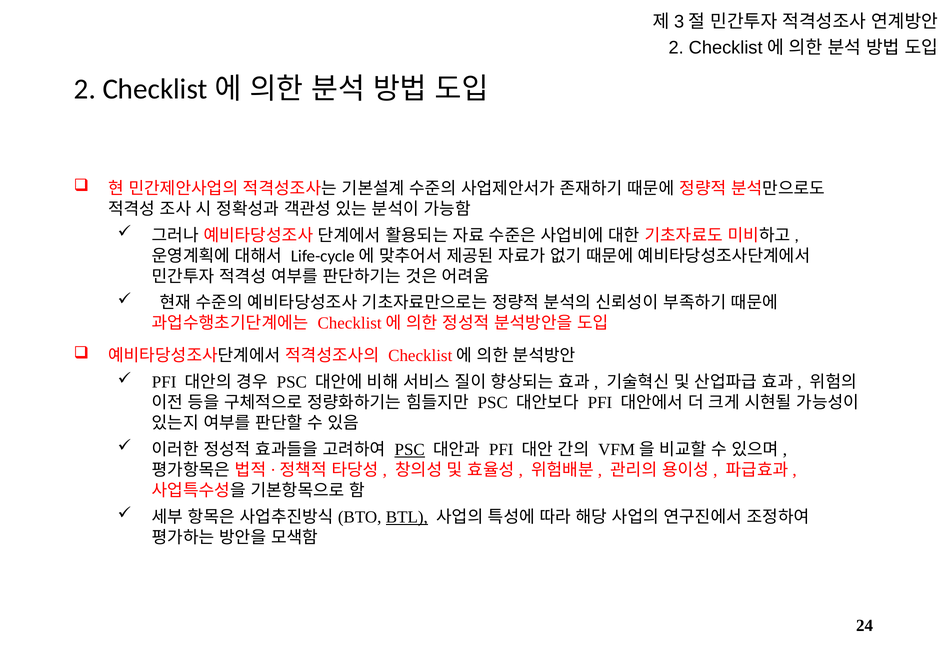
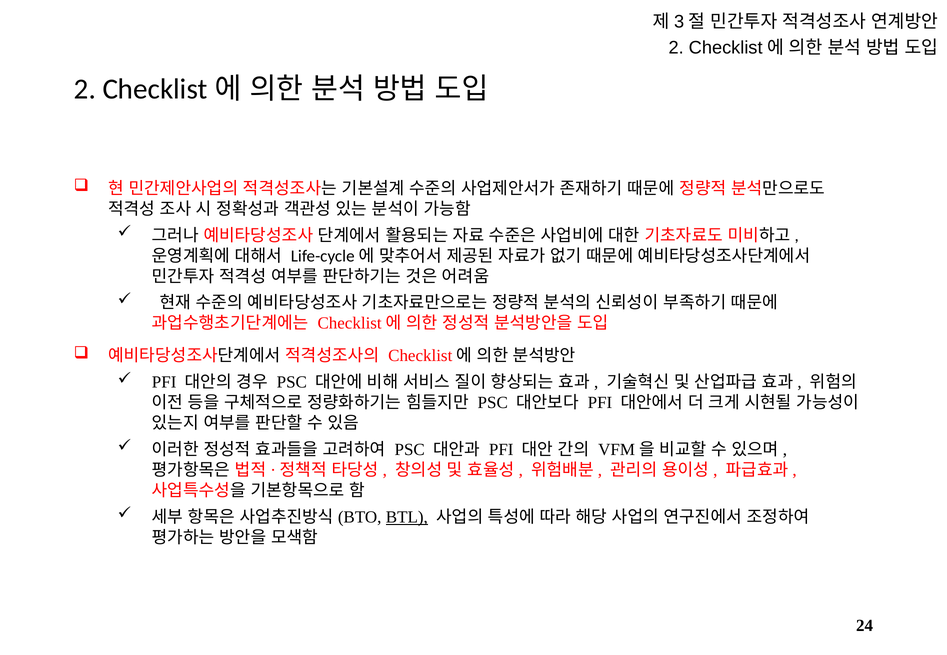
PSC underline: present -> none (410, 450)
